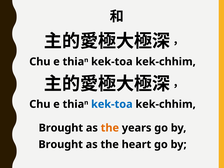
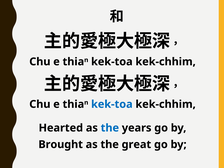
Brought: Brought -> Hearted (61, 128)
the colour: orange -> blue (110, 128)
heart: heart -> great (136, 144)
